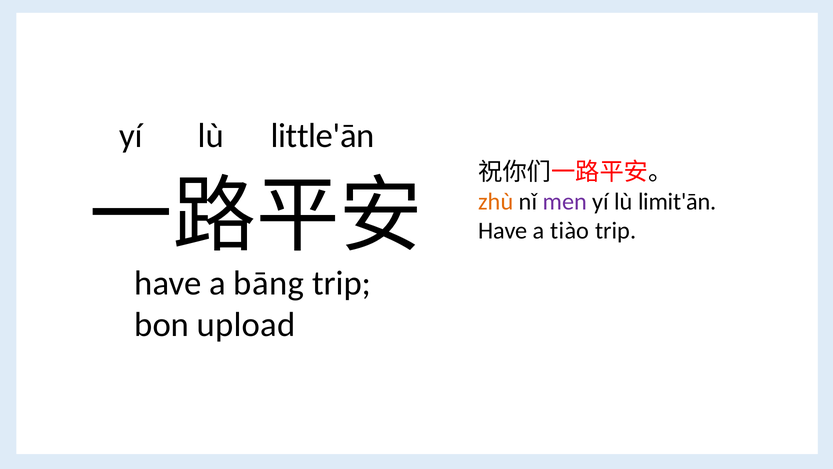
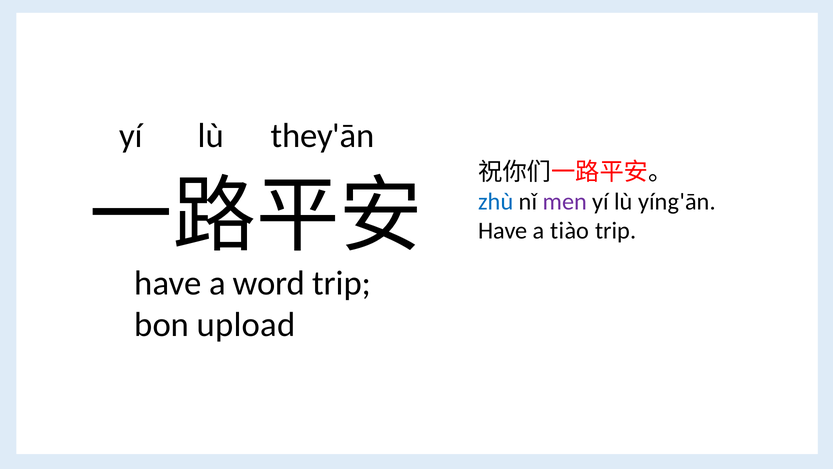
little'ān: little'ān -> they'ān (323, 135)
zhù colour: orange -> blue (496, 201)
limit'ān: limit'ān -> yíng'ān (677, 201)
bāng: bāng -> word (269, 283)
